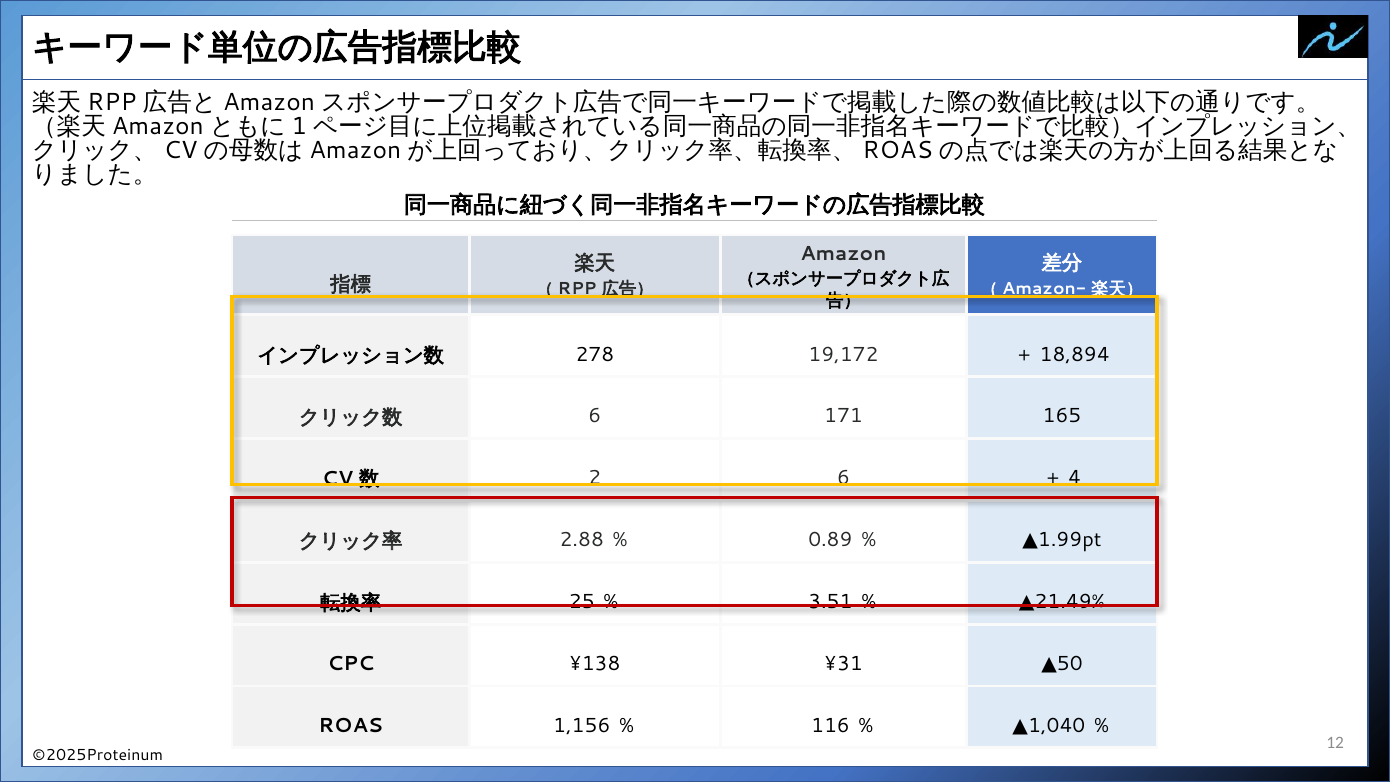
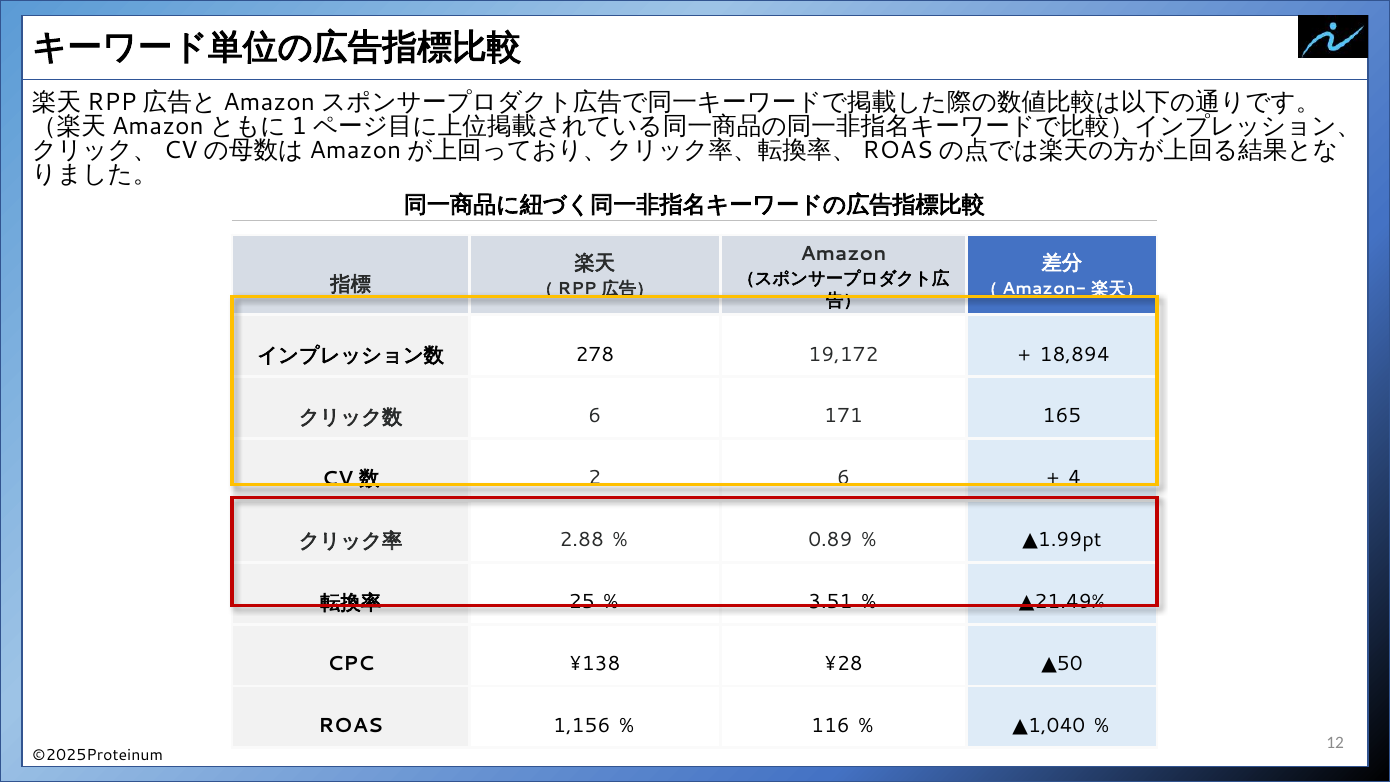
¥31: ¥31 -> ¥28 (843, 664)
